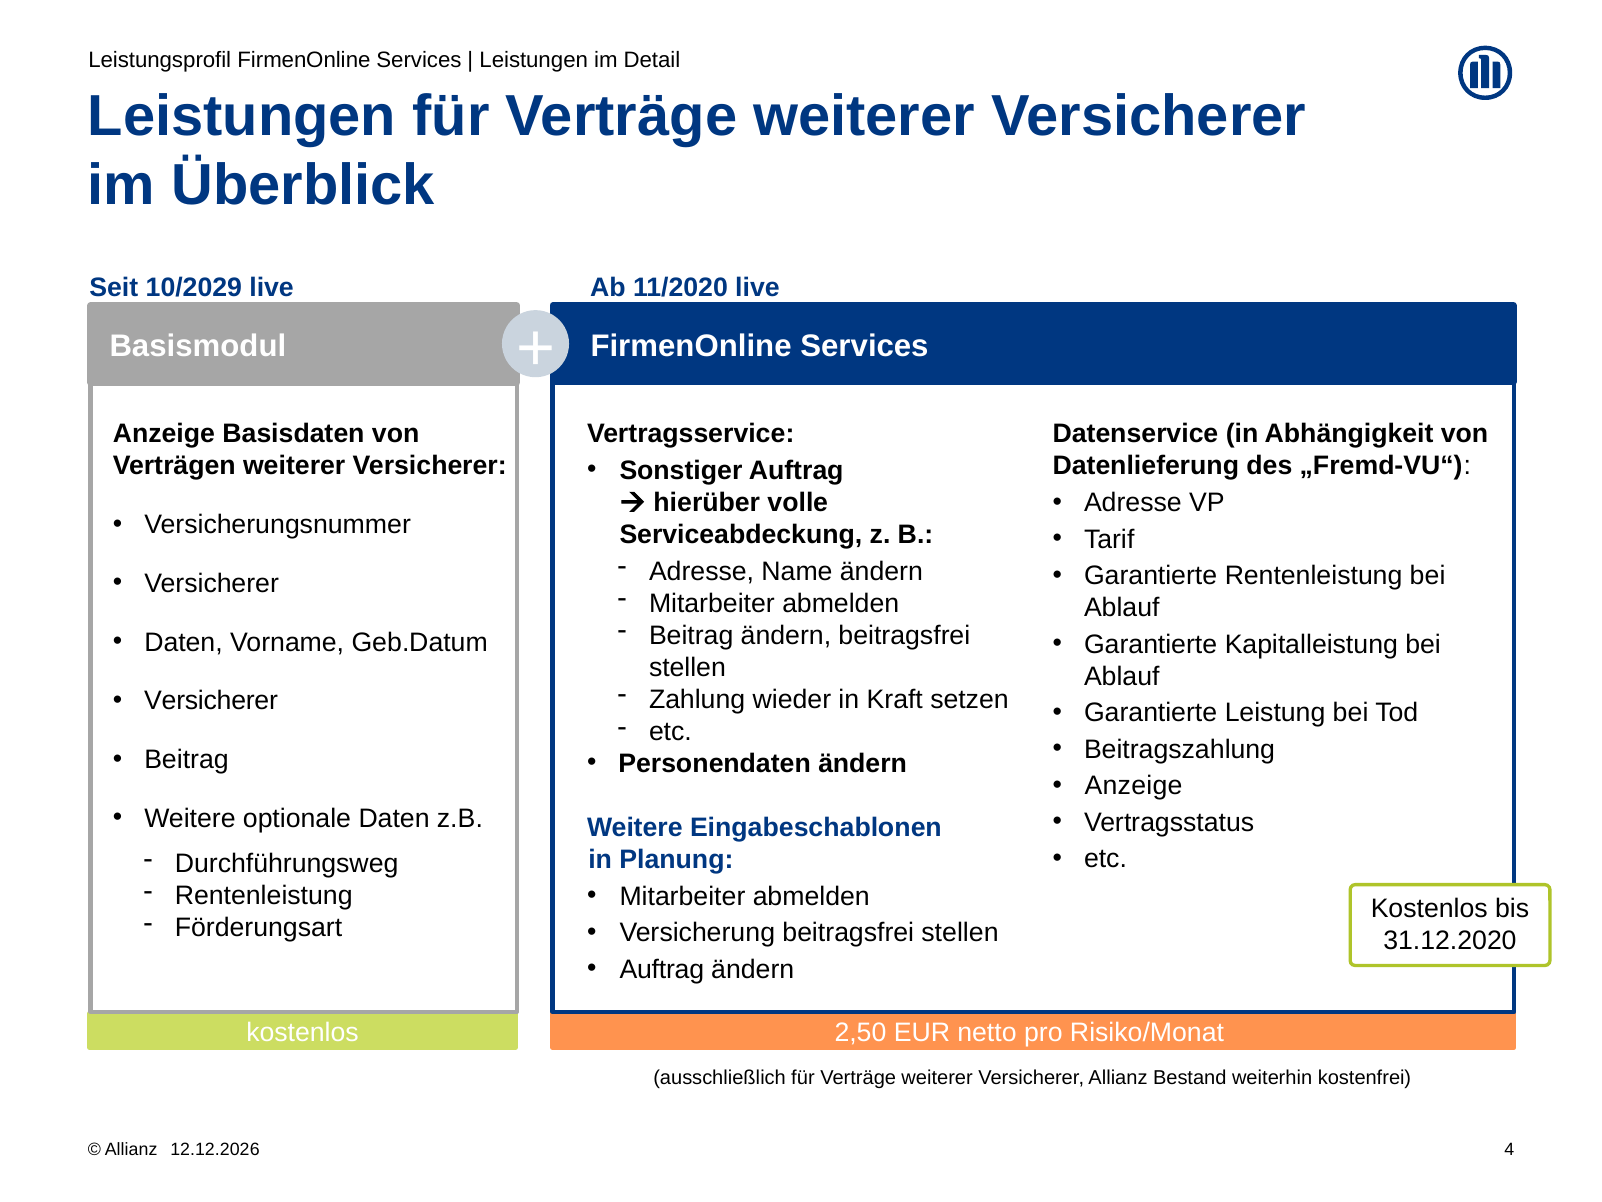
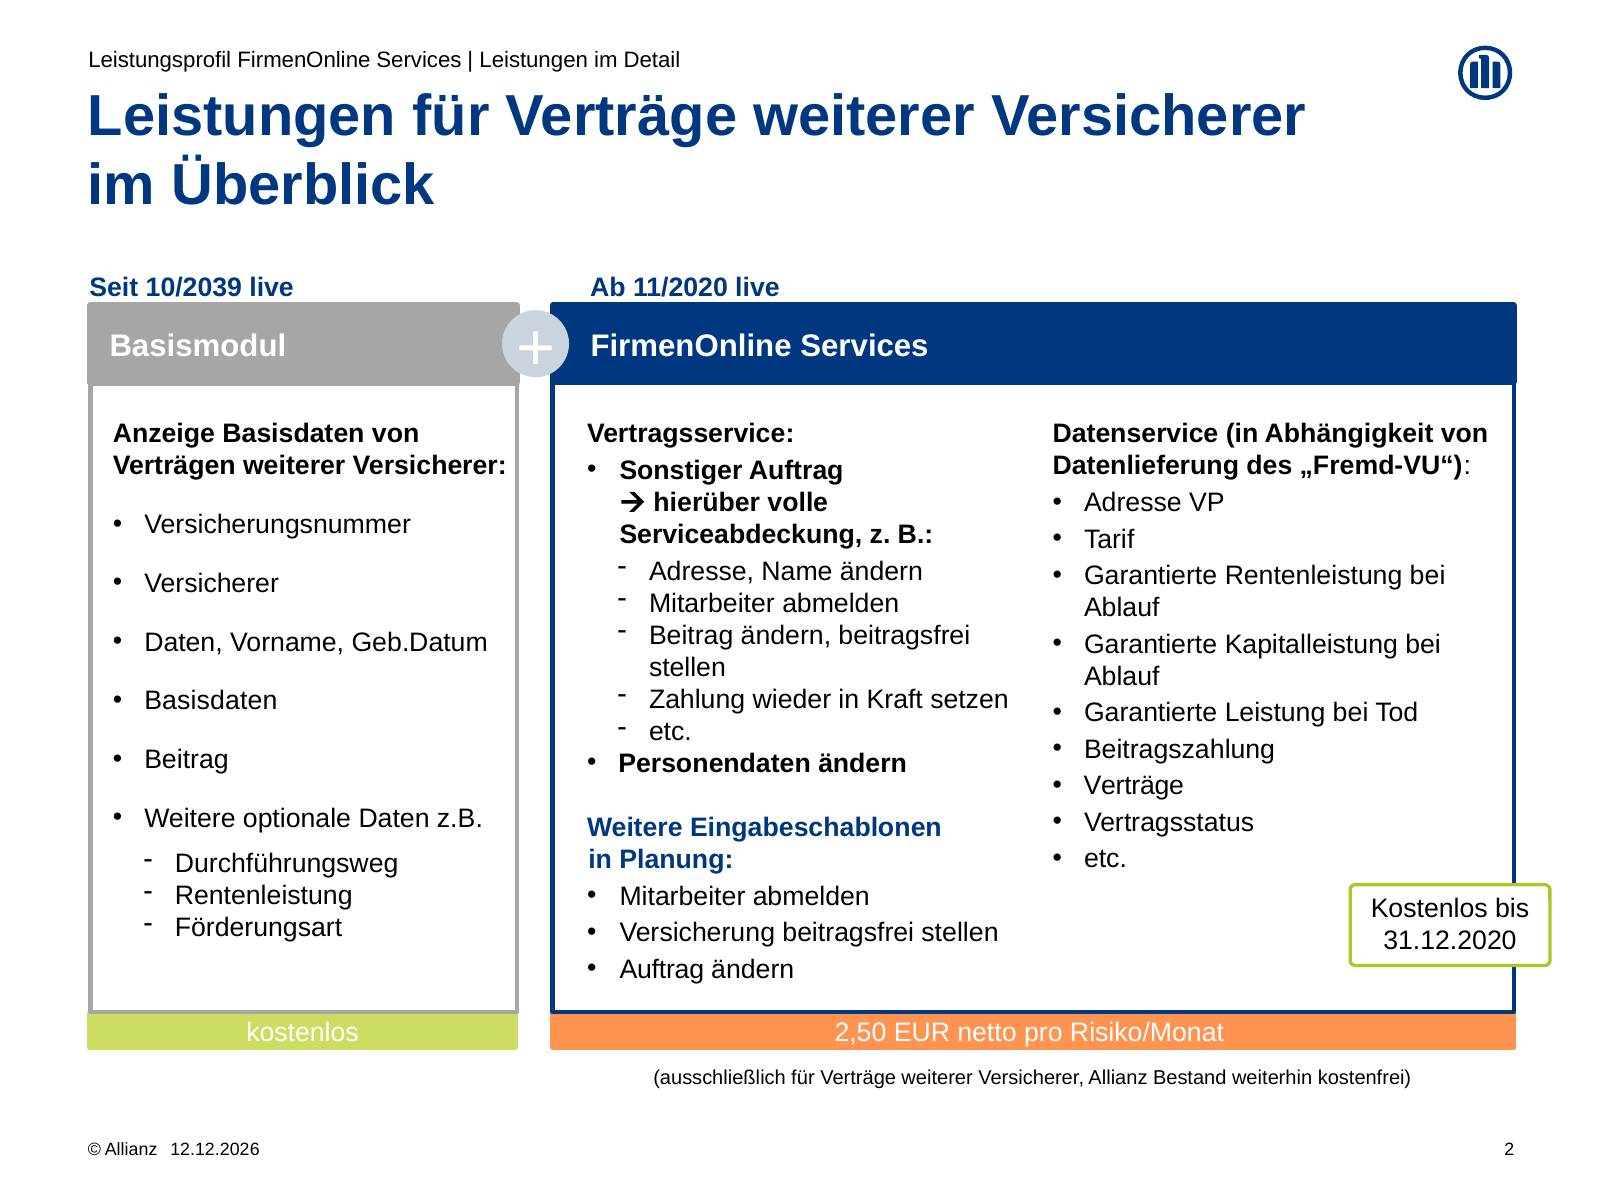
10/2029: 10/2029 -> 10/2039 (194, 288)
Versicherer: Versicherer -> Basisdaten (211, 701)
Anzeige: Anzeige -> Verträge (1134, 786)
4: 4 -> 2 (1509, 1149)
